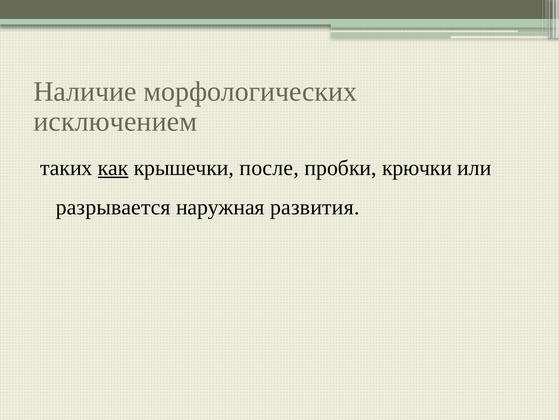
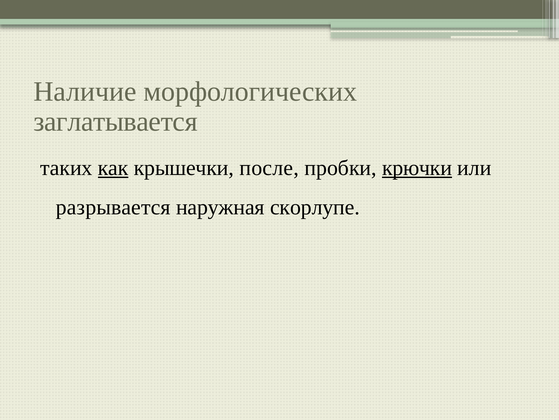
исключением: исключением -> заглатывается (115, 122)
крючки underline: none -> present (417, 168)
развития: развития -> скорлупе (315, 207)
